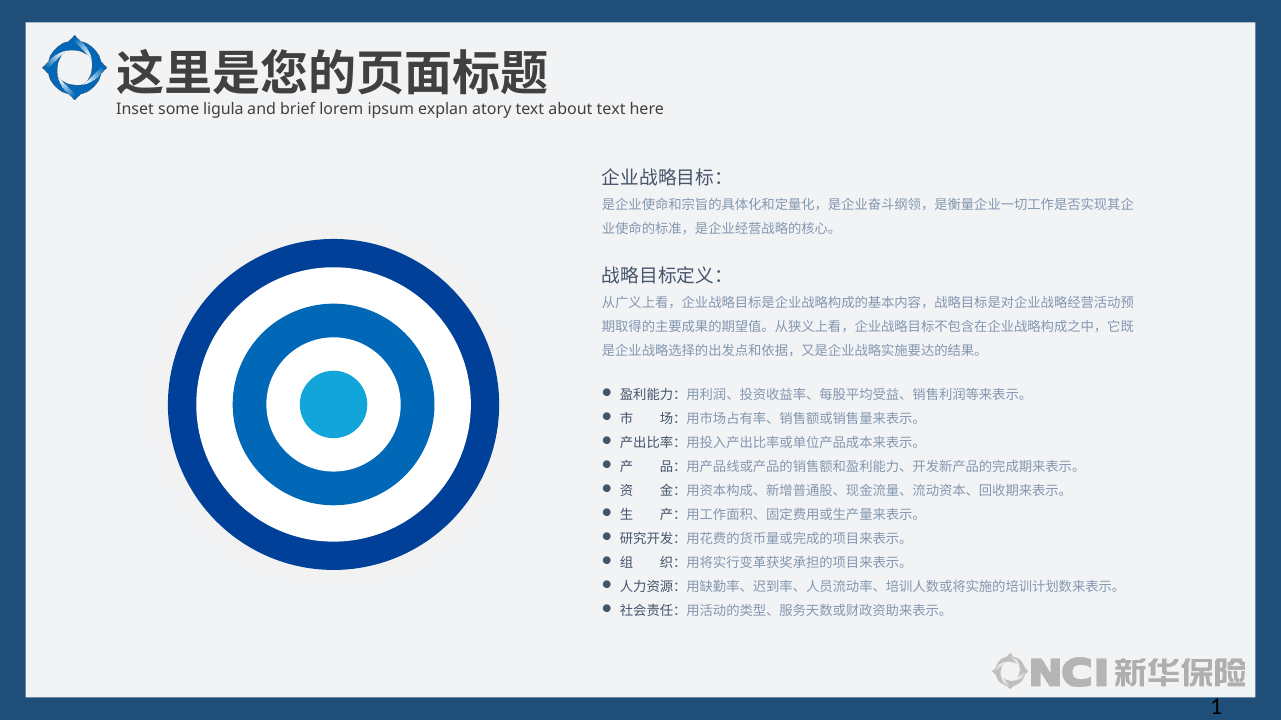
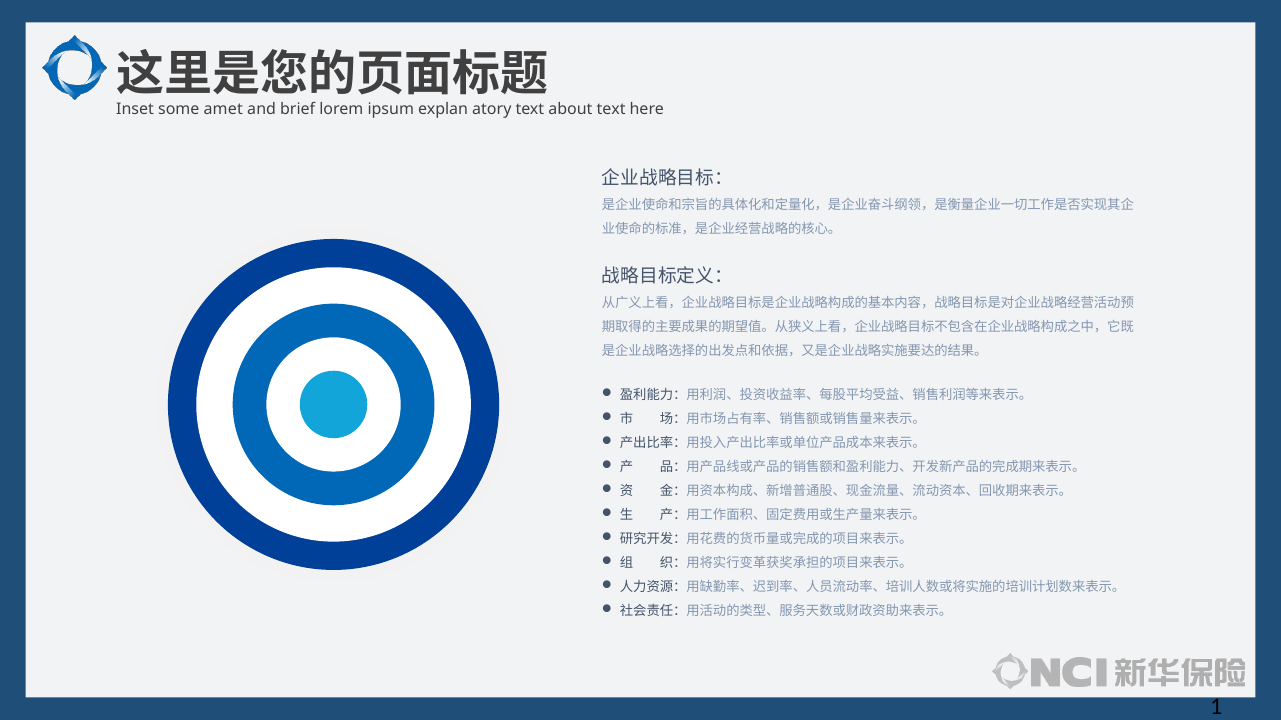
ligula: ligula -> amet (223, 110)
